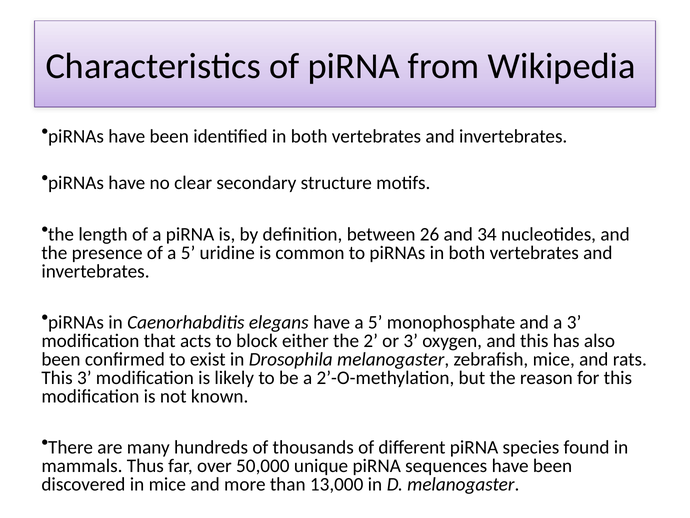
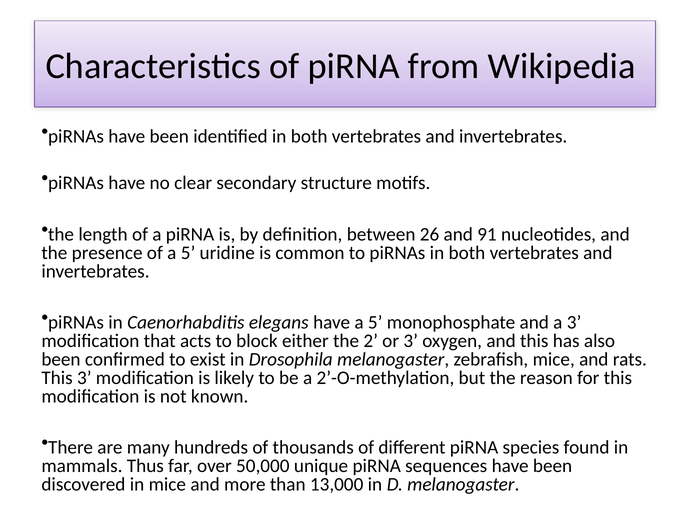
34: 34 -> 91 (487, 234)
